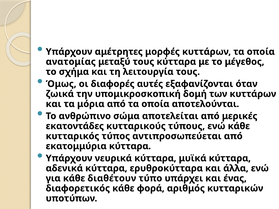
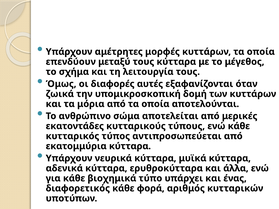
ανατομίας: ανατομίας -> επενδύουν (71, 62)
διαθέτουν: διαθέτουν -> βιοχημικά (112, 179)
